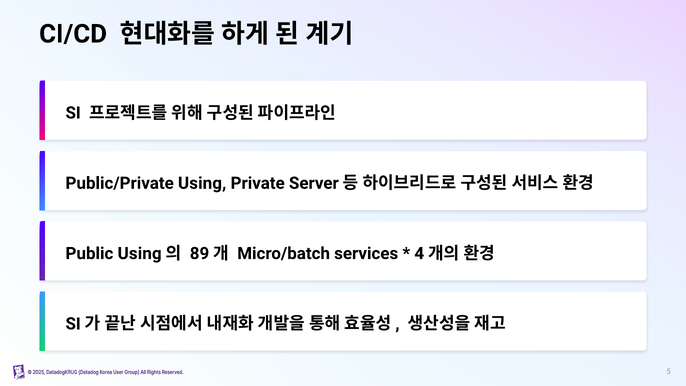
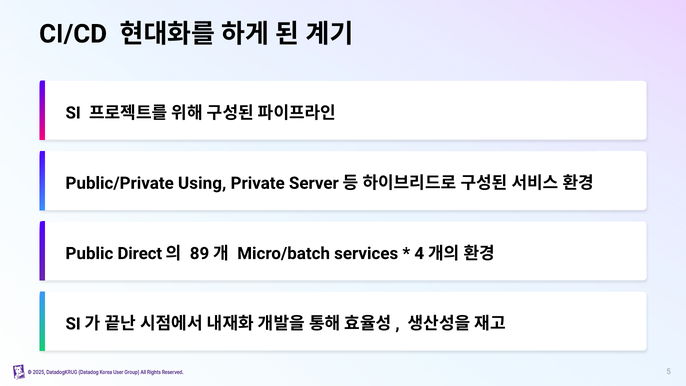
Using: Using -> Direct (140, 253)
